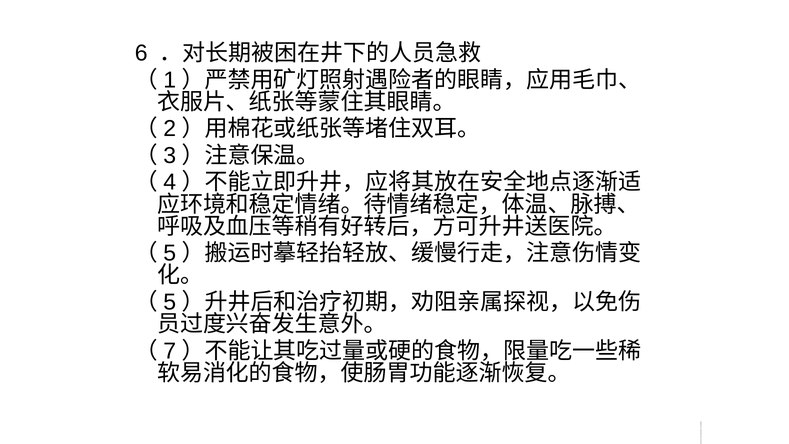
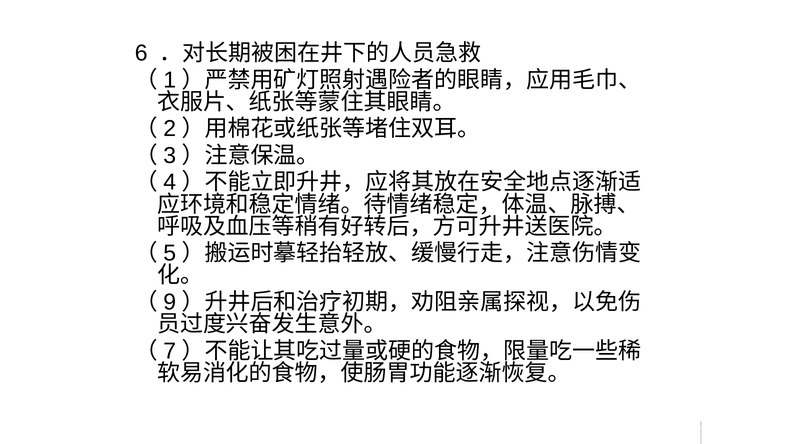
5: 5 -> 9 (170, 302)
